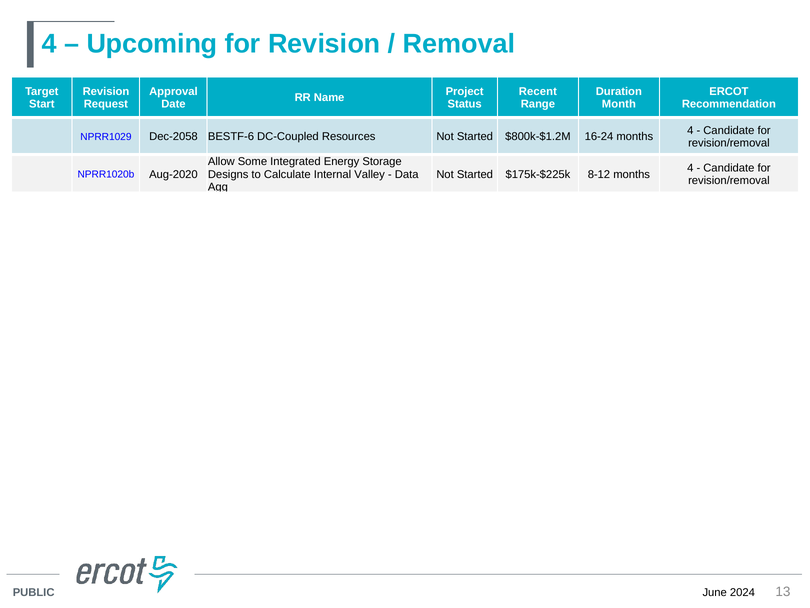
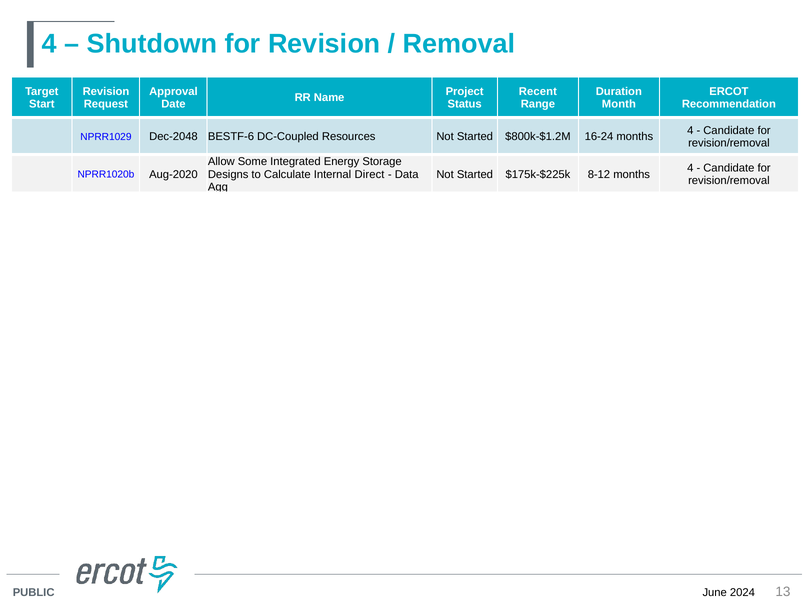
Upcoming: Upcoming -> Shutdown (152, 44)
Dec-2058: Dec-2058 -> Dec-2048 (173, 137)
Valley: Valley -> Direct (370, 174)
